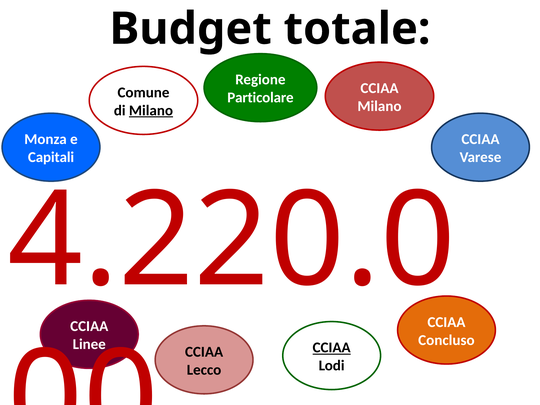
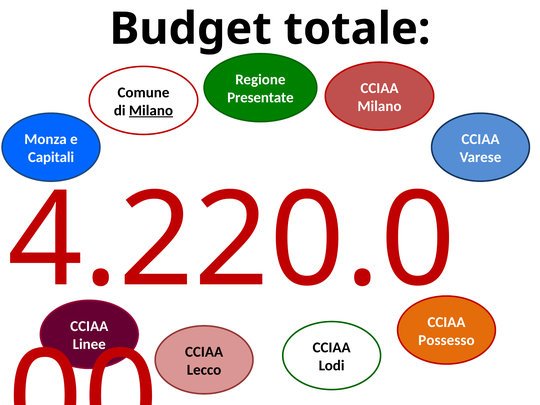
Particolare: Particolare -> Presentate (260, 98)
Concluso: Concluso -> Possesso (446, 340)
CCIAA underline: present -> none (332, 348)
